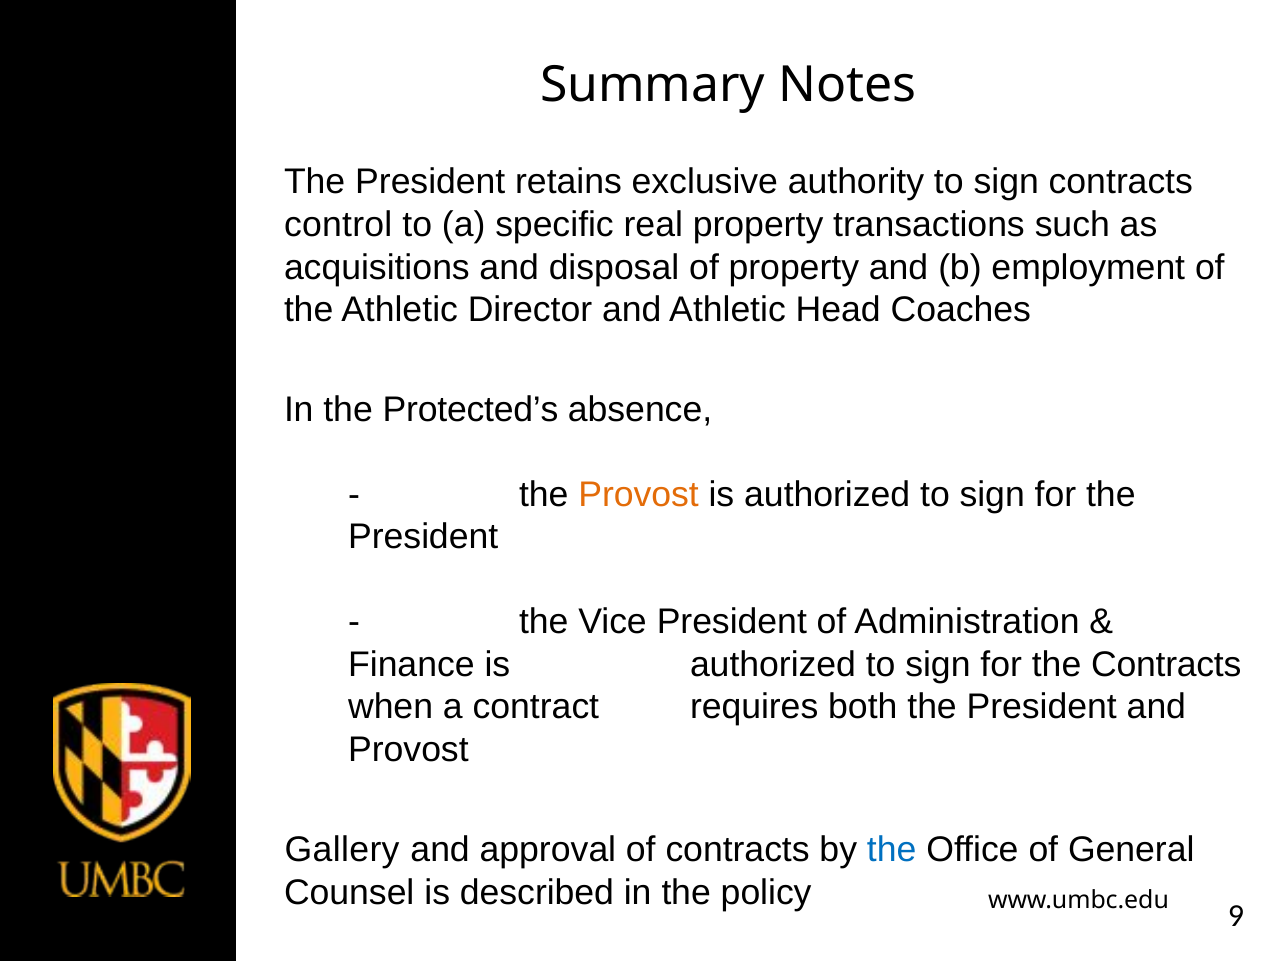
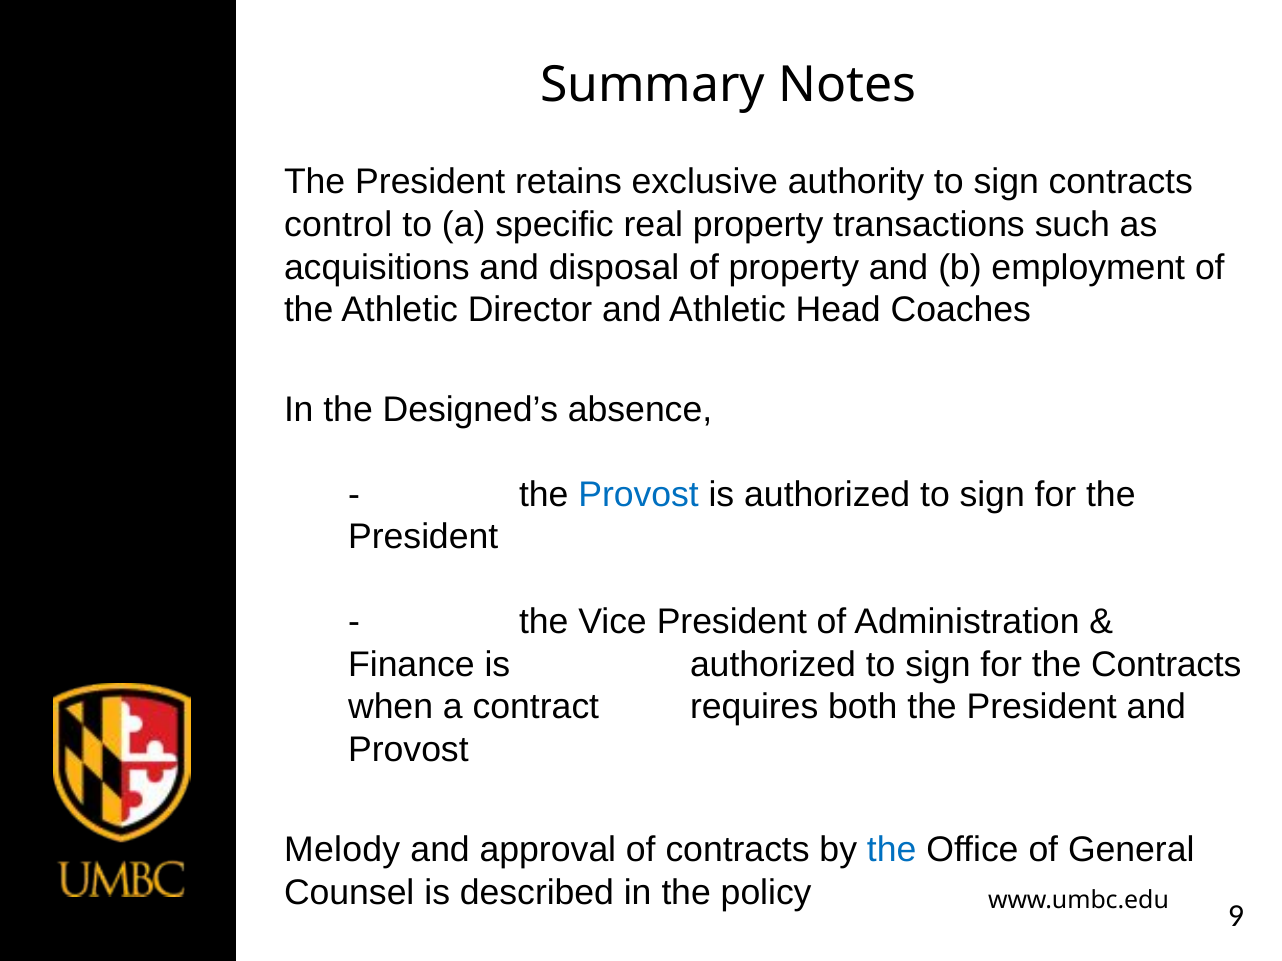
Protected’s: Protected’s -> Designed’s (470, 410)
Provost colour: orange -> blue (639, 495)
Gallery: Gallery -> Melody (342, 850)
